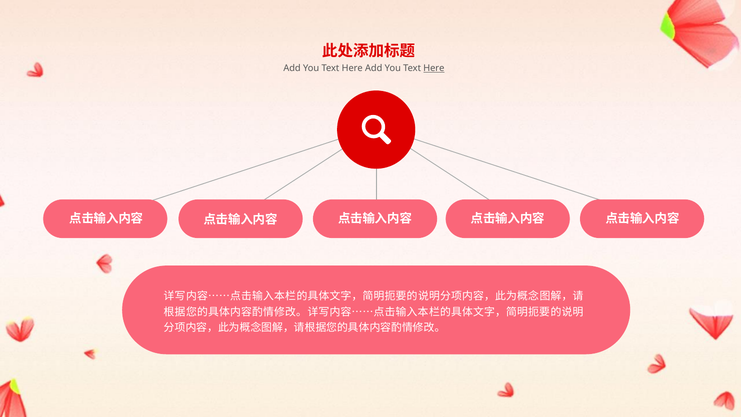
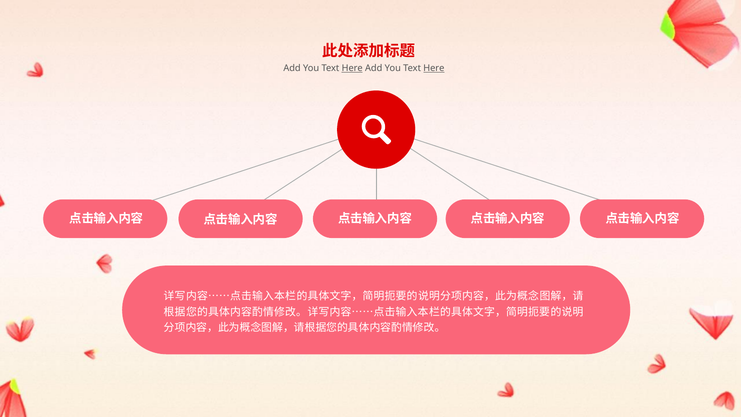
Here underline: none -> present (352, 68)
